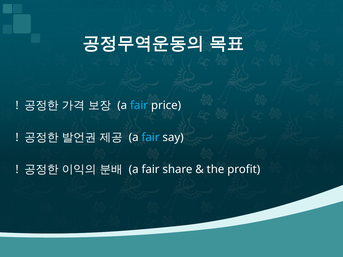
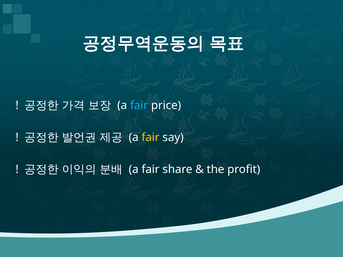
fair colour: light blue -> yellow (151, 138)
